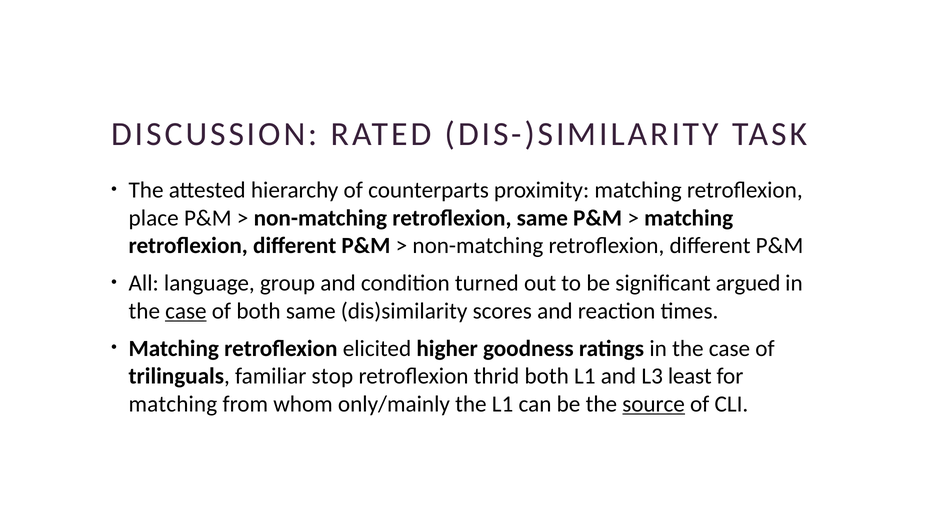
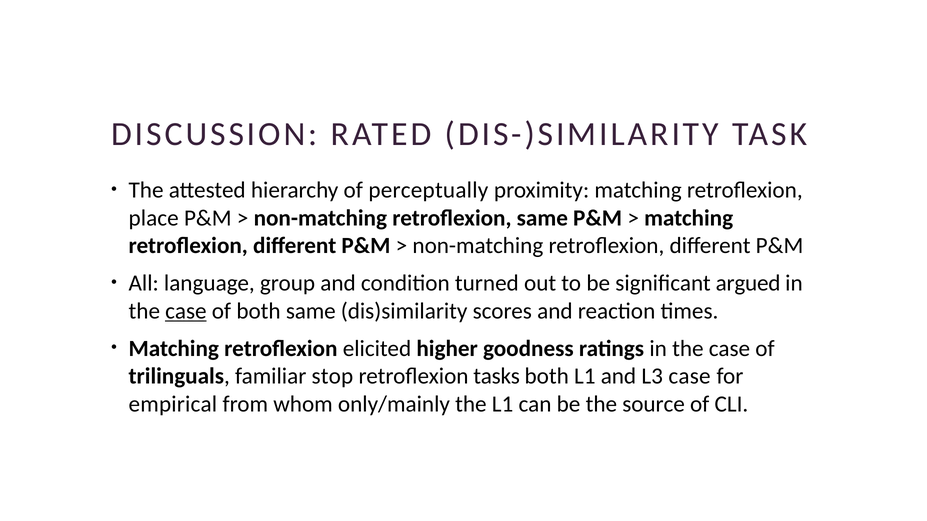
counterparts: counterparts -> perceptually (428, 190)
thrid: thrid -> tasks (497, 377)
L3 least: least -> case (690, 377)
matching: matching -> empirical (173, 404)
source underline: present -> none (654, 404)
